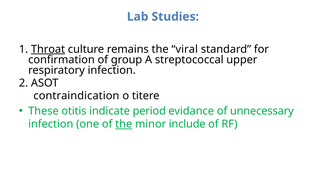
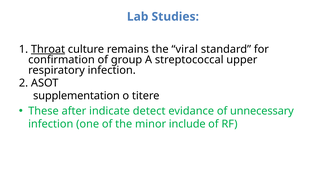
contraindication: contraindication -> supplementation (76, 96)
otitis: otitis -> after (74, 111)
period: period -> detect (149, 111)
the underline: present -> none (124, 124)
